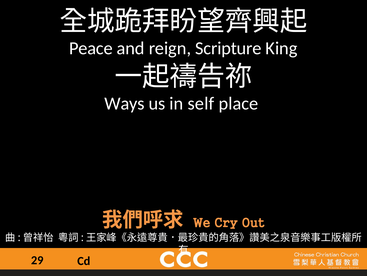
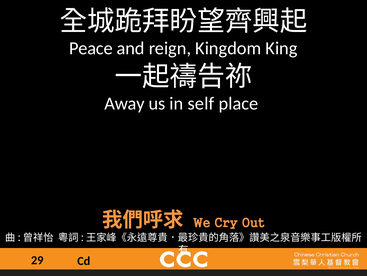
Scripture: Scripture -> Kingdom (228, 48)
Ways: Ways -> Away (125, 103)
